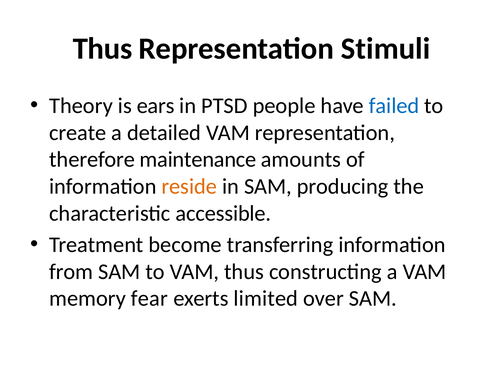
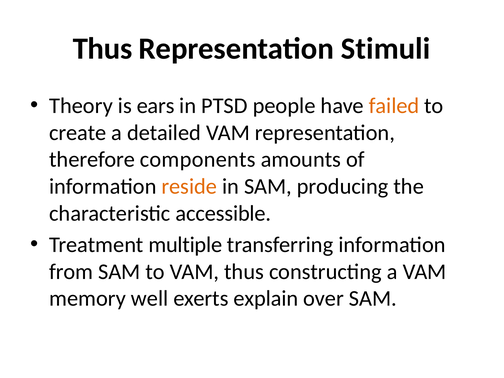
failed colour: blue -> orange (394, 106)
maintenance: maintenance -> components (198, 160)
become: become -> multiple (185, 245)
fear: fear -> well (150, 299)
limited: limited -> explain (266, 299)
